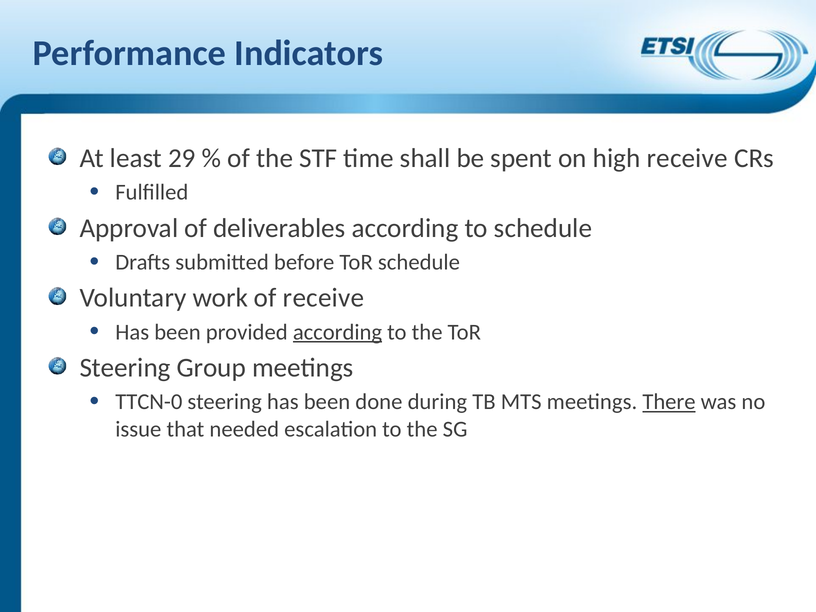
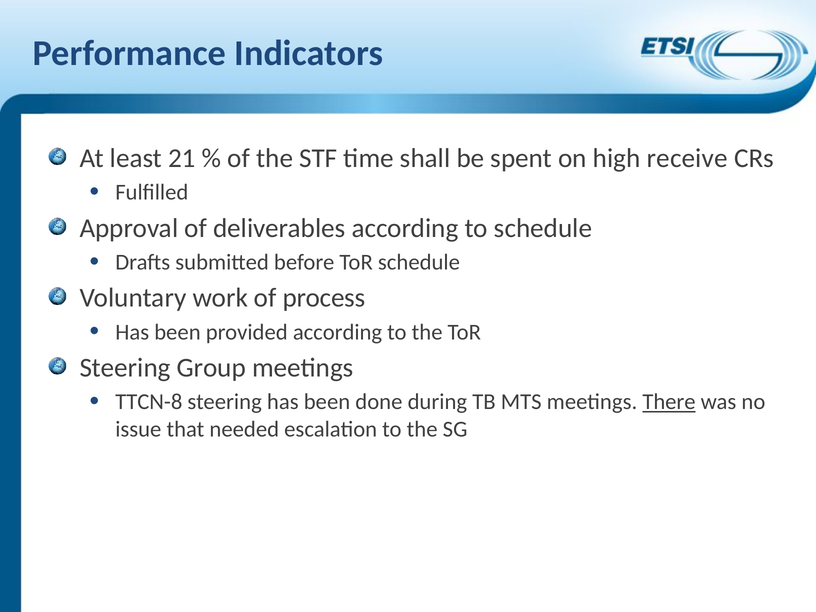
29: 29 -> 21 (182, 158)
of receive: receive -> process (324, 298)
according underline: present -> none (337, 332)
TTCN-0: TTCN-0 -> TTCN-8 (149, 402)
